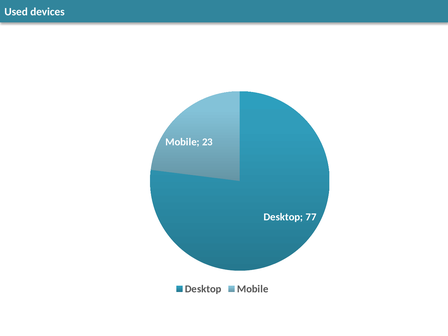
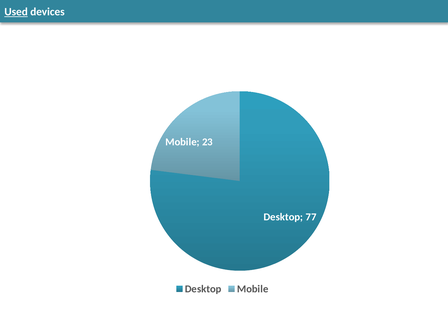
Used underline: none -> present (16, 12)
